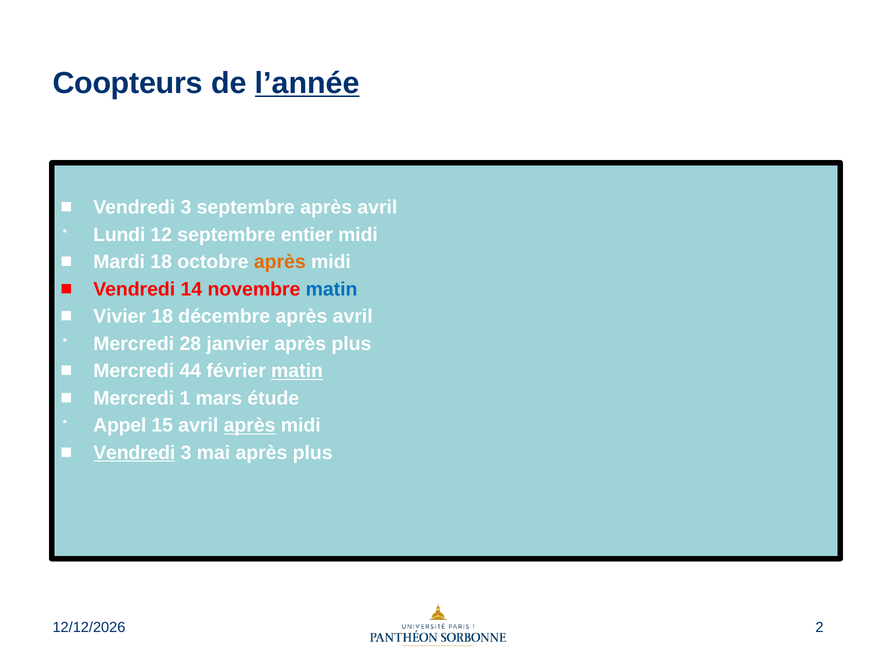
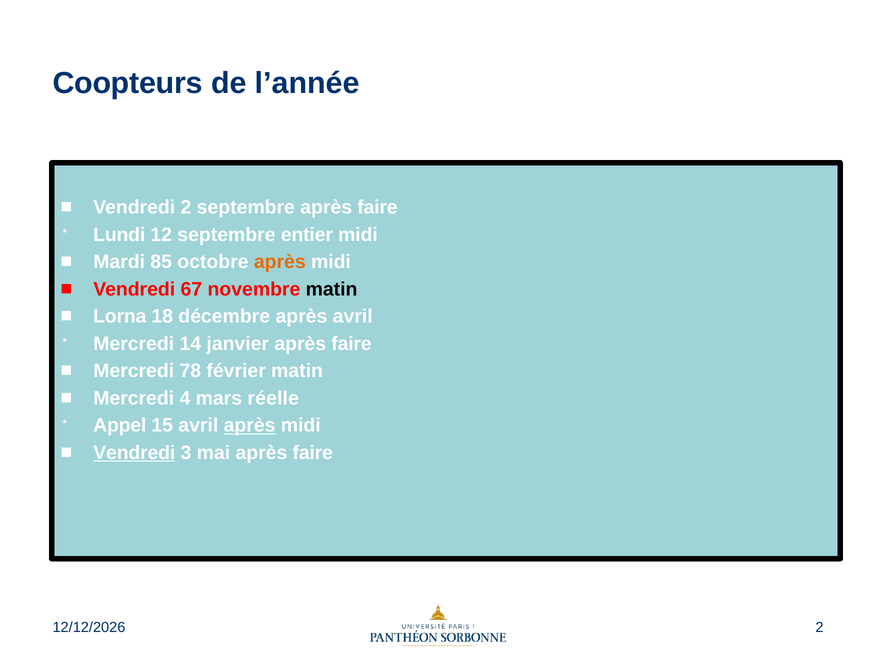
l’année underline: present -> none (307, 83)
3: 3 -> 2 (186, 208)
septembre après avril: avril -> faire (377, 208)
Mardi 18: 18 -> 85 (161, 262)
14: 14 -> 67 (191, 289)
matin colour: blue -> black (332, 289)
Vivier: Vivier -> Lorna (120, 317)
28: 28 -> 14 (190, 344)
janvier après plus: plus -> faire (352, 344)
44: 44 -> 78 (190, 371)
matin underline: present -> none (297, 371)
1: 1 -> 4 (185, 398)
étude: étude -> réelle (273, 398)
mai après plus: plus -> faire (313, 453)
